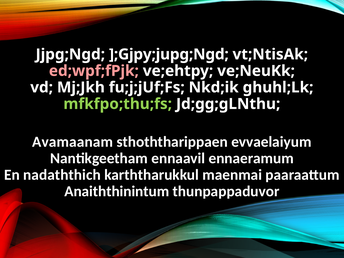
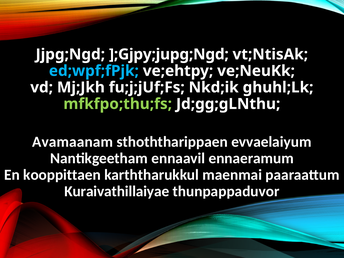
ed;wpf;fPjk colour: pink -> light blue (94, 71)
nadaththich: nadaththich -> kooppittaen (62, 175)
Anaiththinintum: Anaiththinintum -> Kuraivathillaiyae (117, 191)
